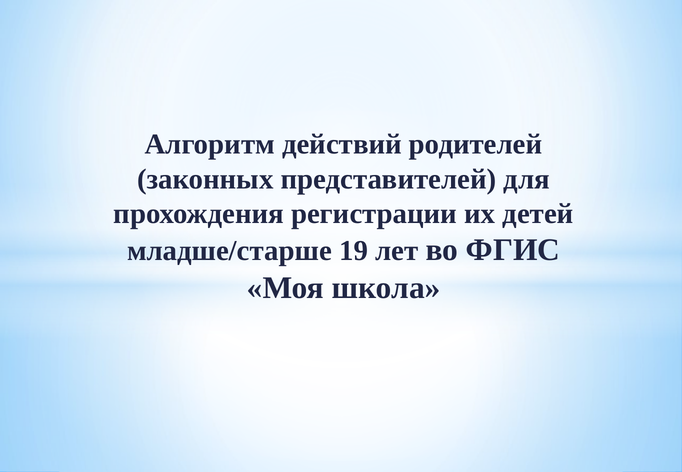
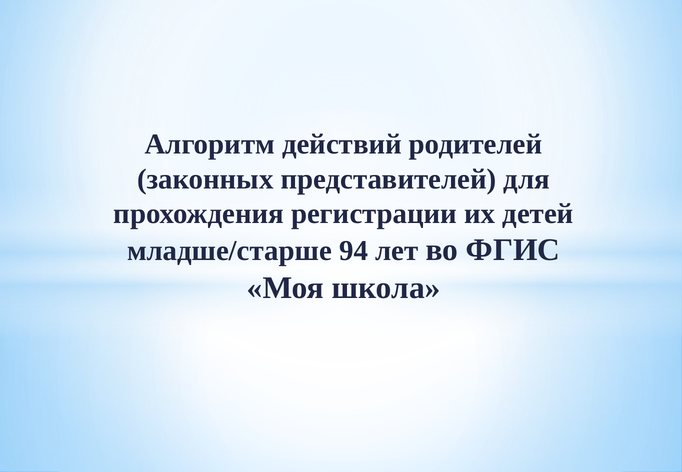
19: 19 -> 94 (354, 251)
